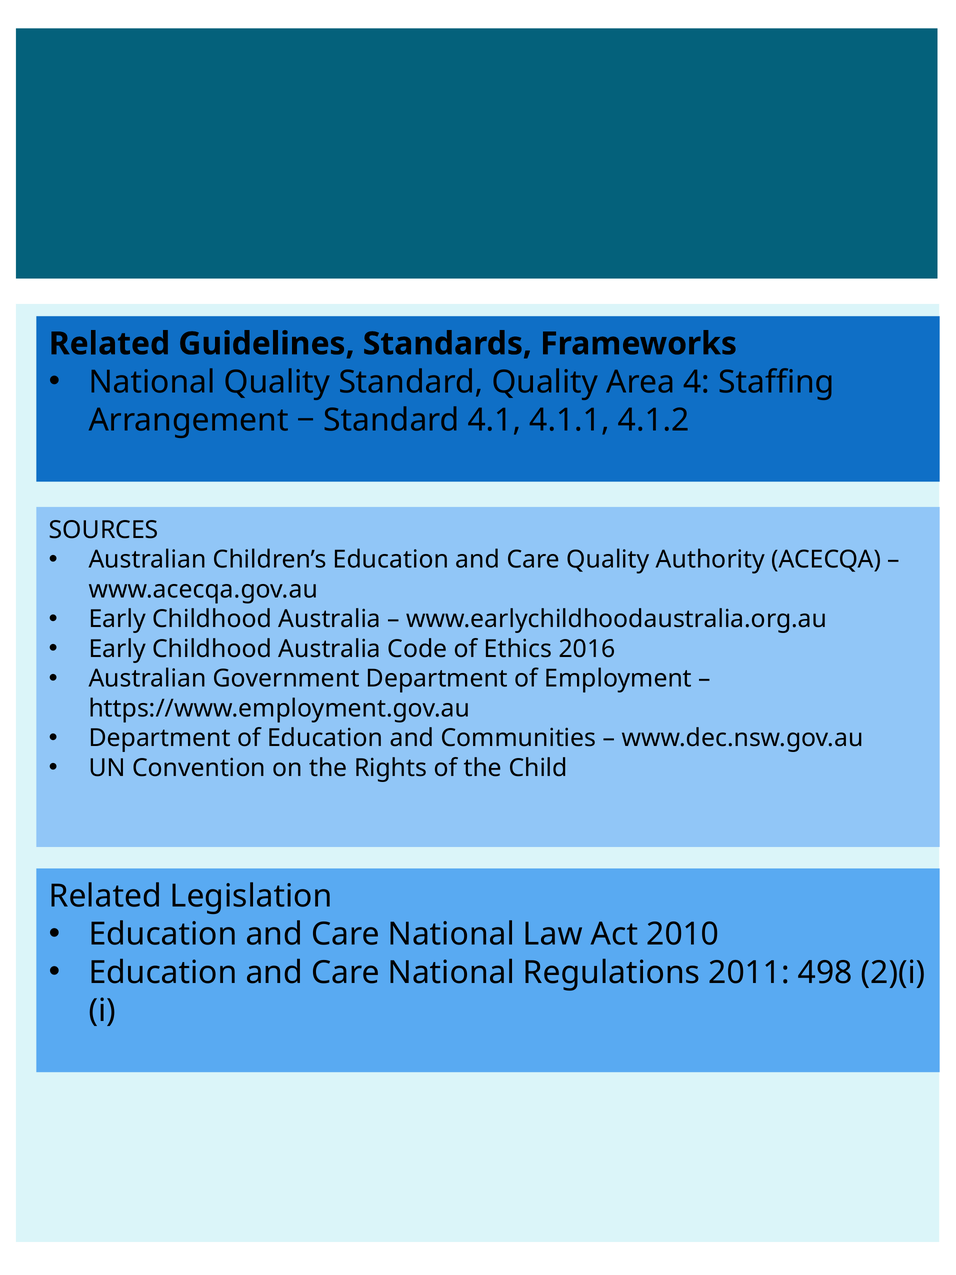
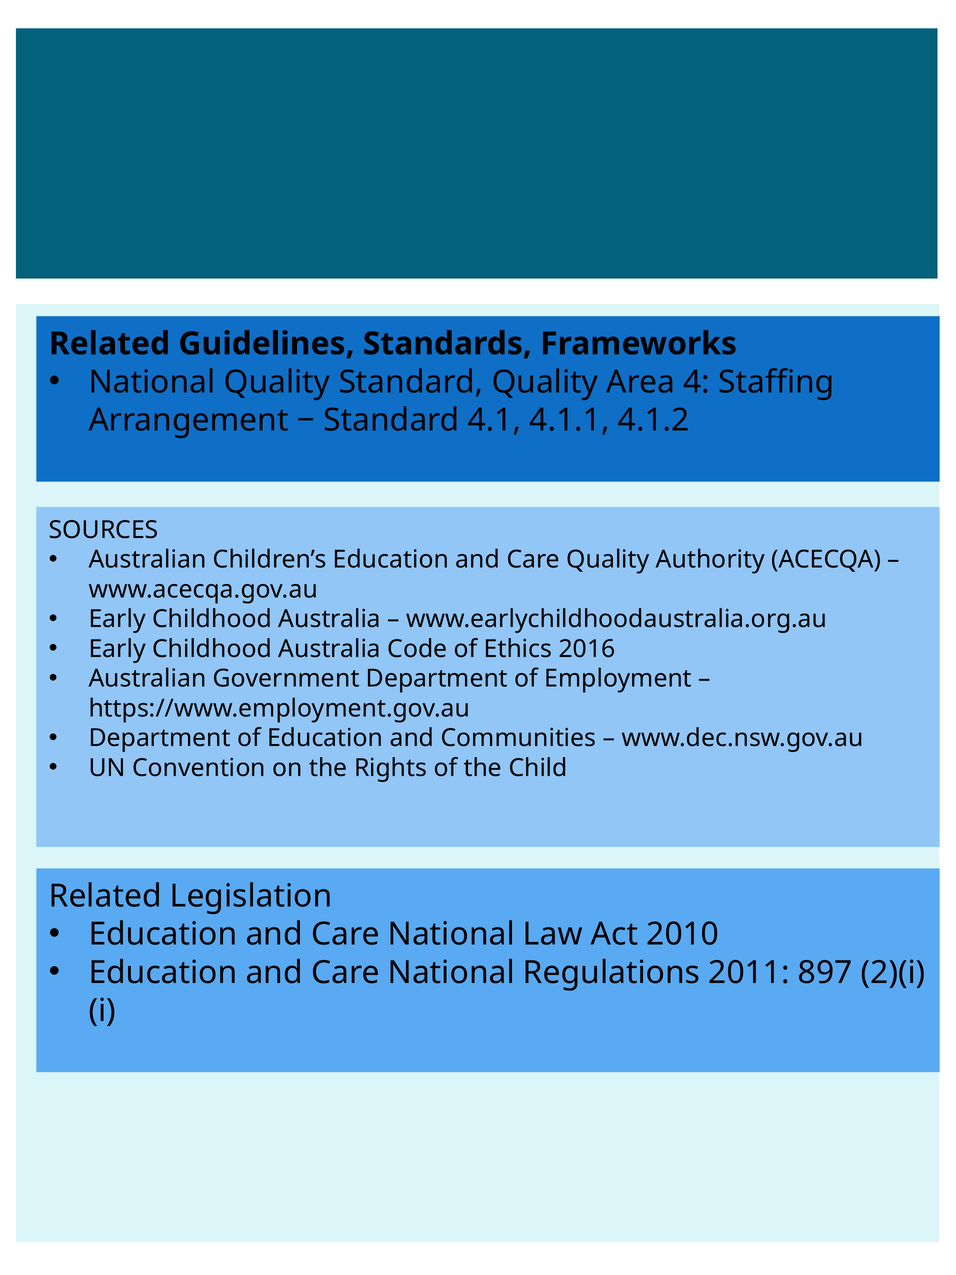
498: 498 -> 897 (825, 972)
